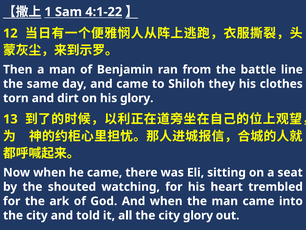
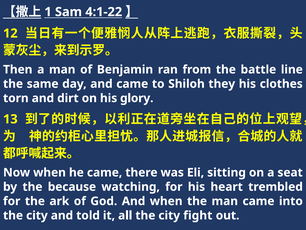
shouted: shouted -> because (72, 186)
city glory: glory -> fight (198, 215)
